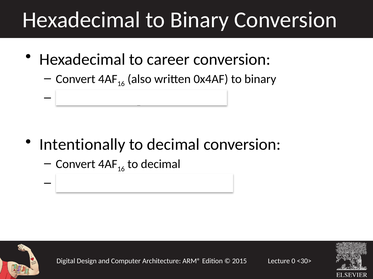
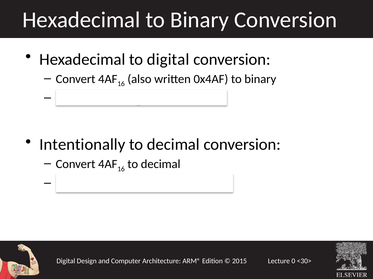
to career: career -> digital (168, 60)
